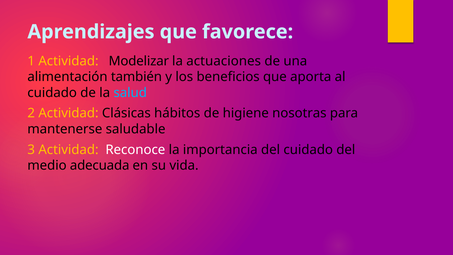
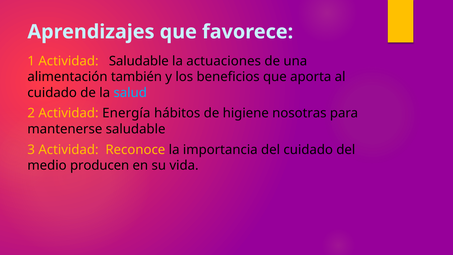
Actividad Modelizar: Modelizar -> Saludable (139, 61)
Clásicas: Clásicas -> Energía (126, 113)
Reconoce colour: white -> yellow (135, 150)
adecuada: adecuada -> producen (100, 165)
